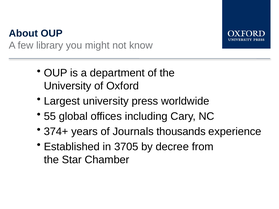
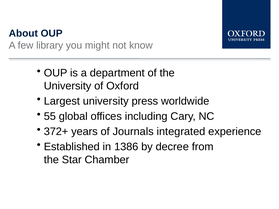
374+: 374+ -> 372+ (56, 132)
thousands: thousands -> integrated (181, 132)
3705: 3705 -> 1386 (126, 147)
